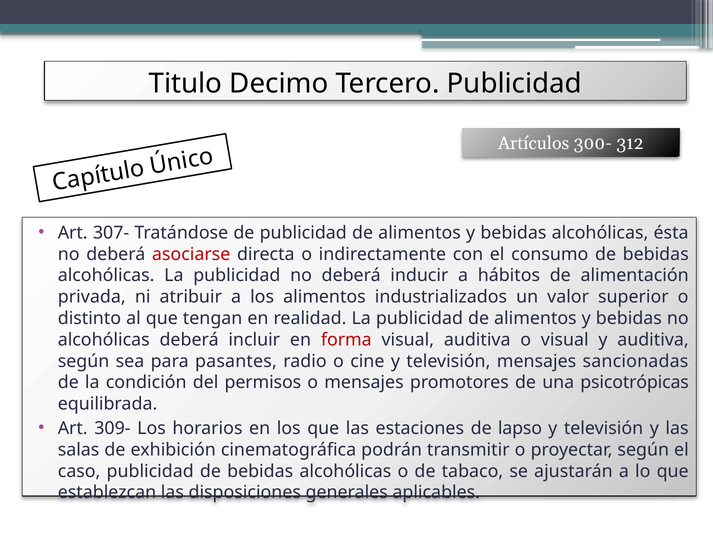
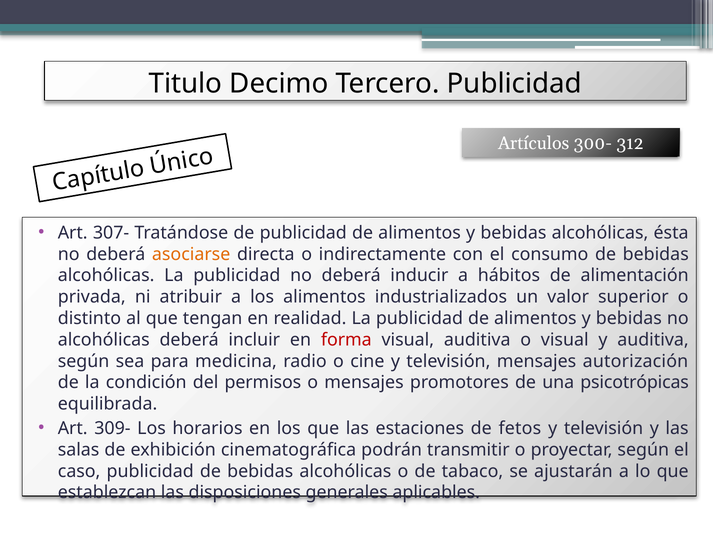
asociarse colour: red -> orange (191, 254)
pasantes: pasantes -> medicina (236, 361)
sancionadas: sancionadas -> autorización (635, 361)
lapso: lapso -> fetos (520, 428)
